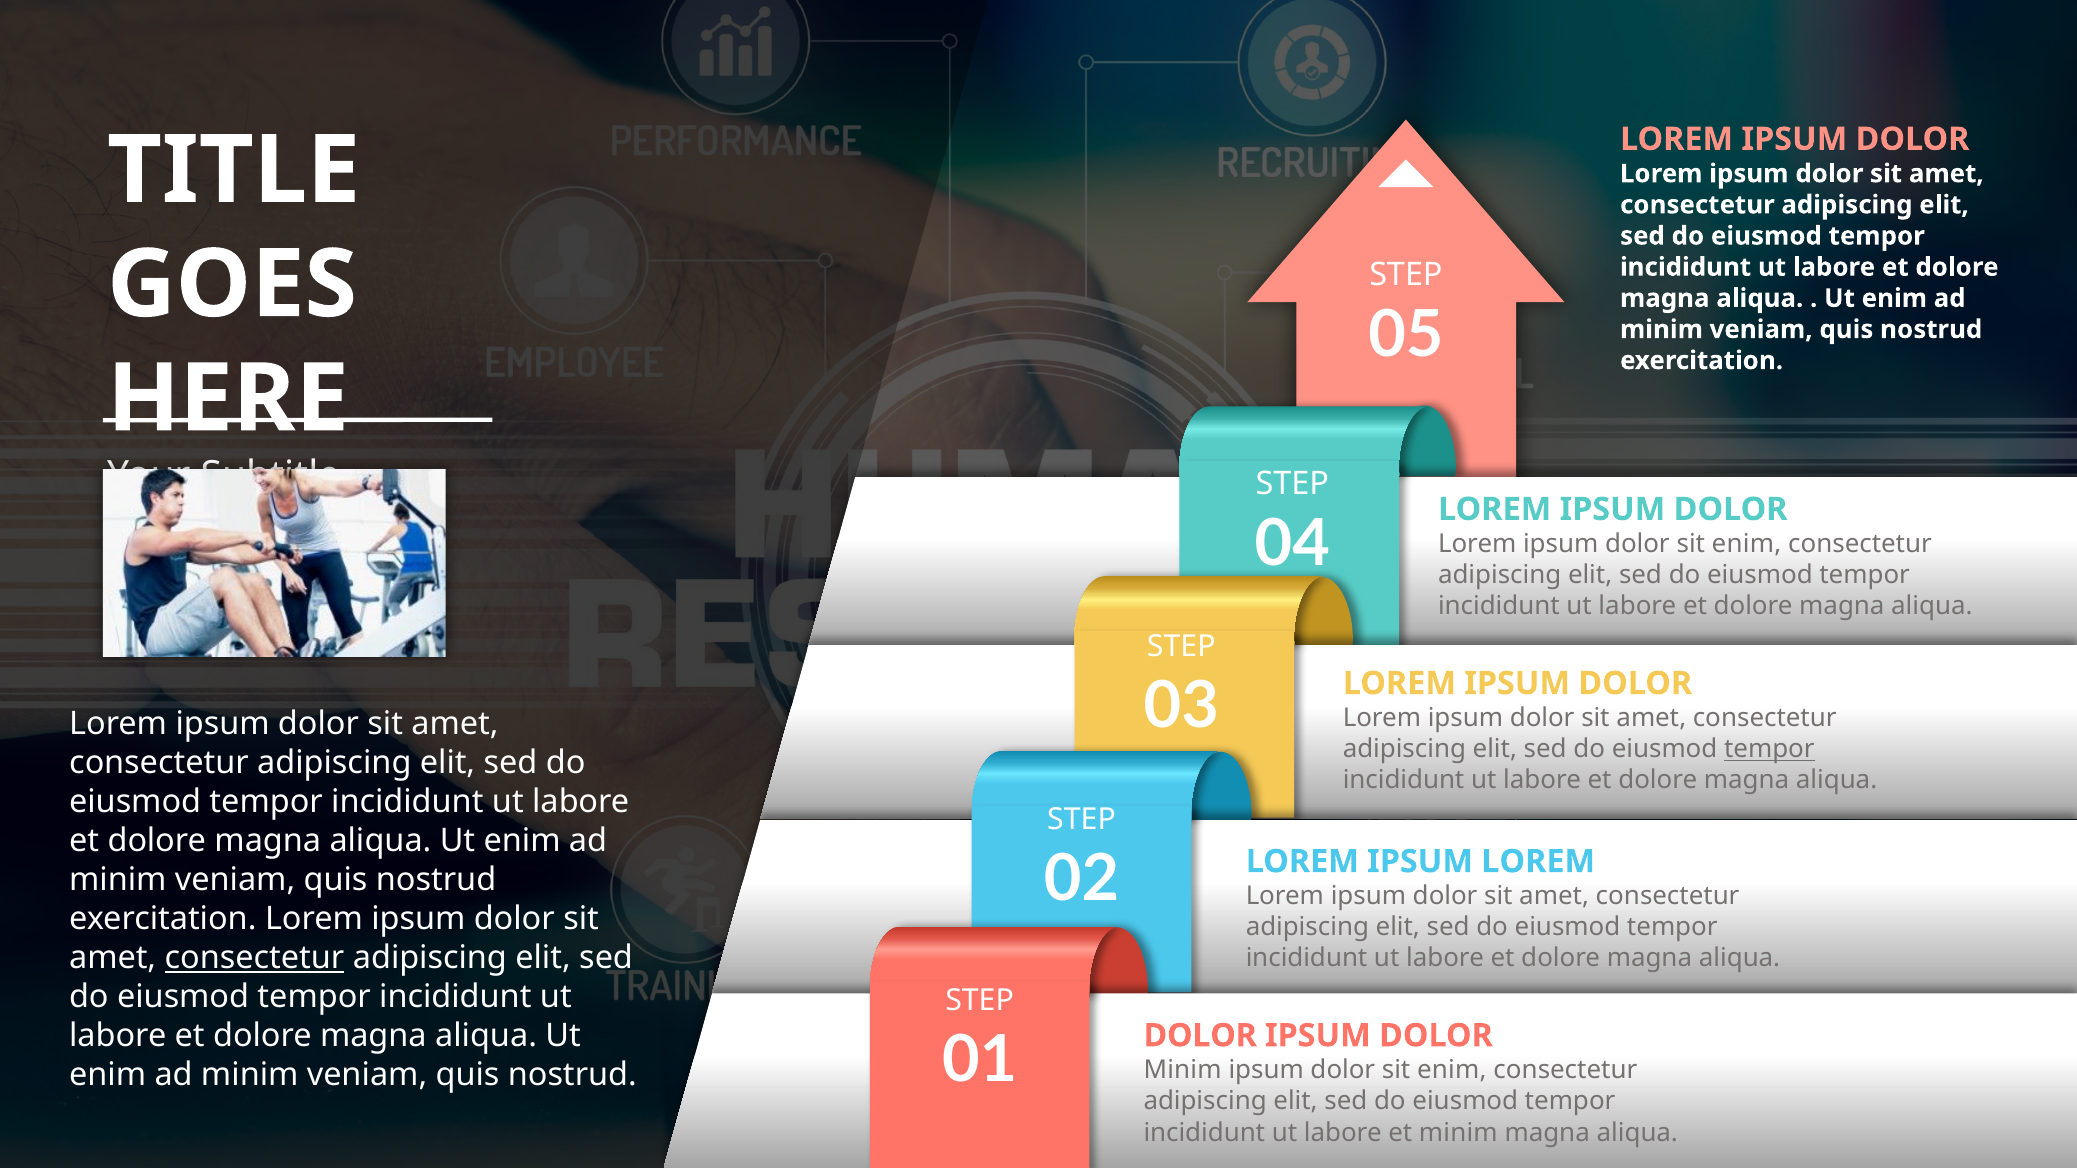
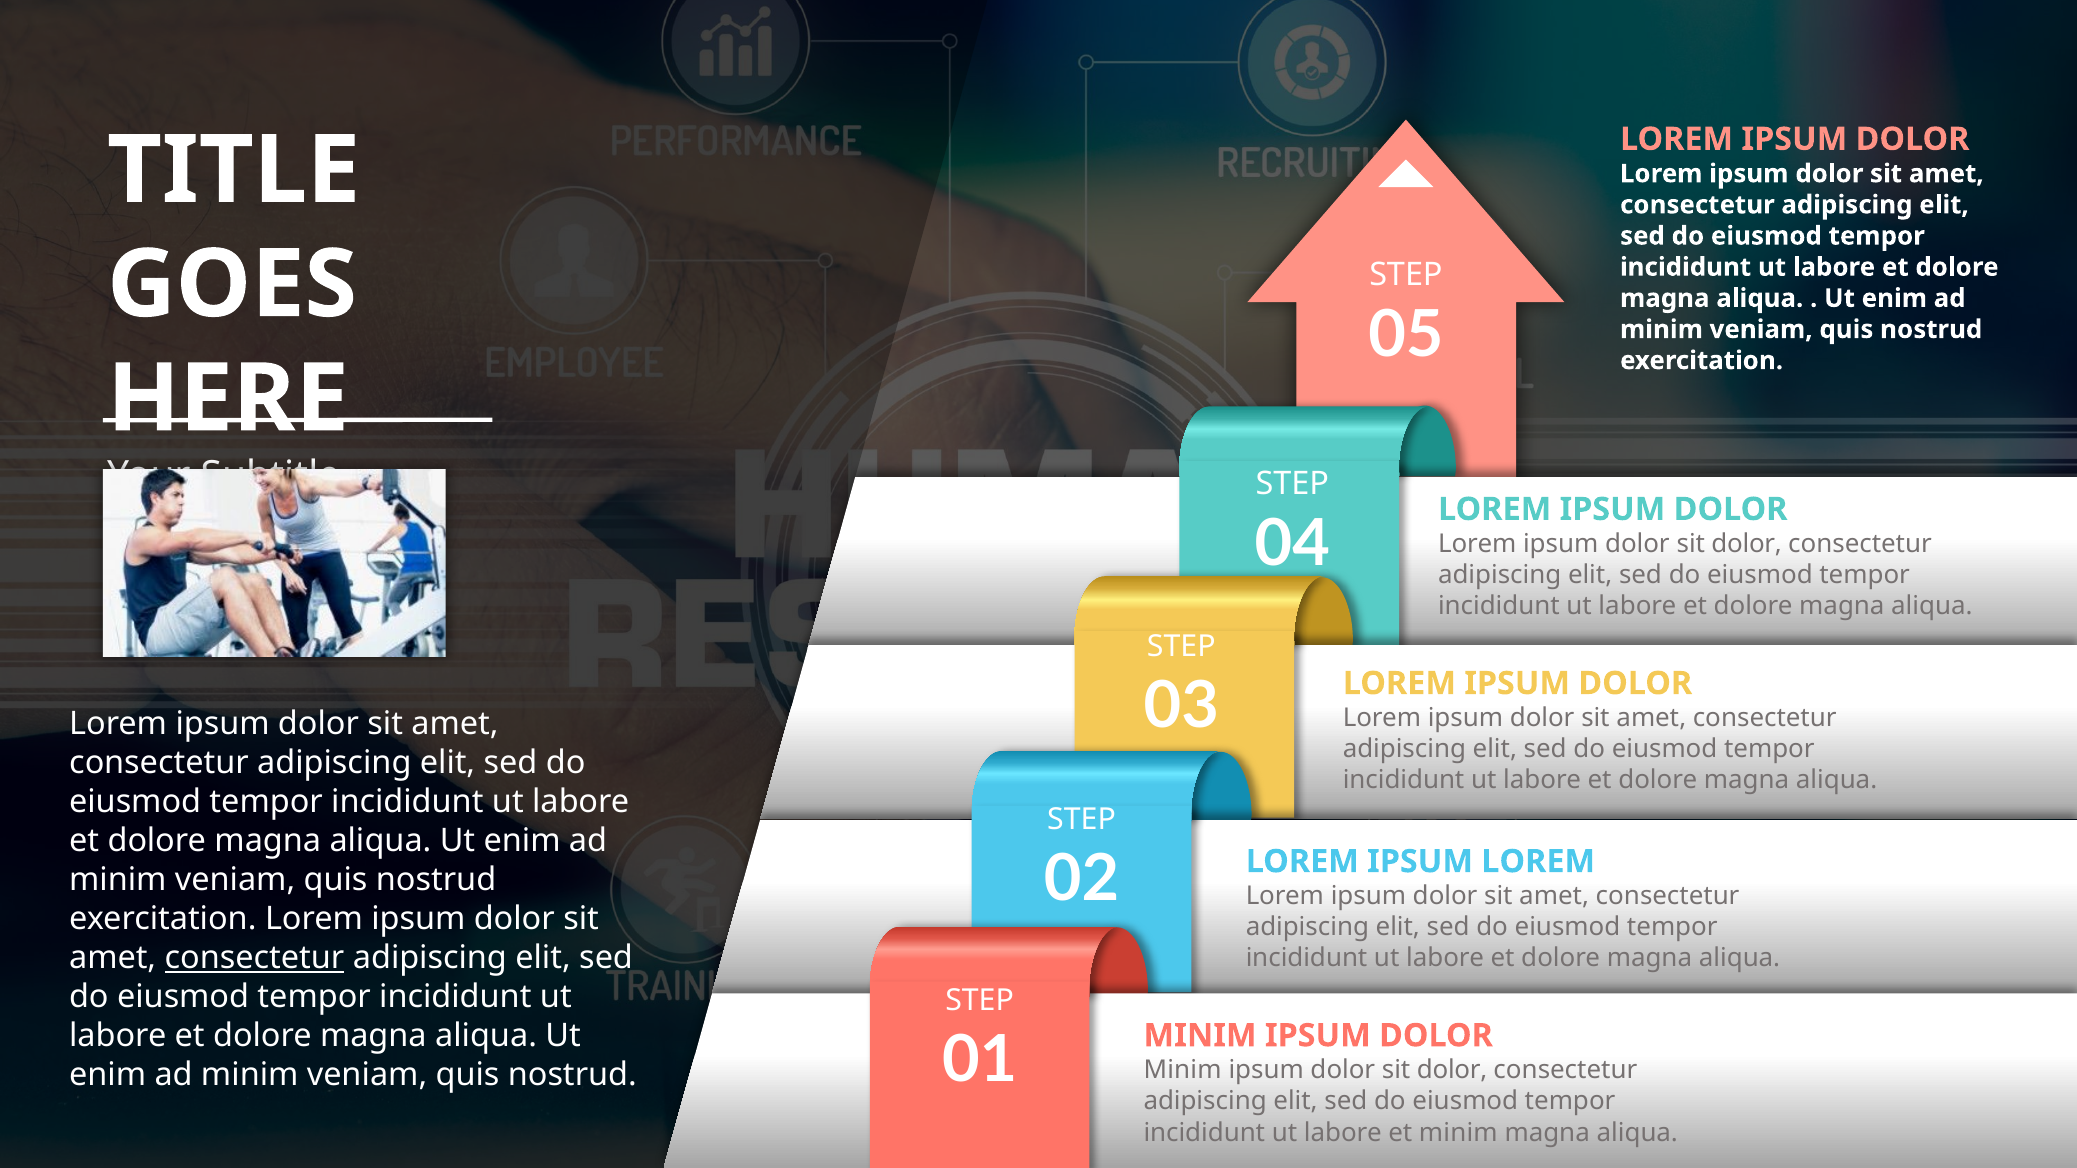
enim: enim -> dolor (1747, 544)
tempor underline: present -> none (1769, 749)
01 DOLOR: DOLOR -> MINIM (1200, 1036)
enim: enim -> dolor (1452, 1070)
